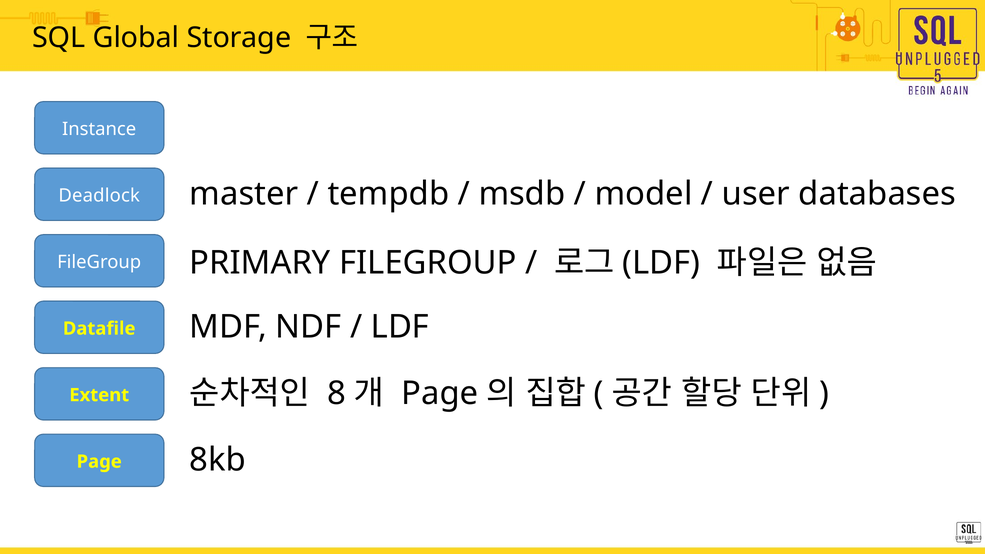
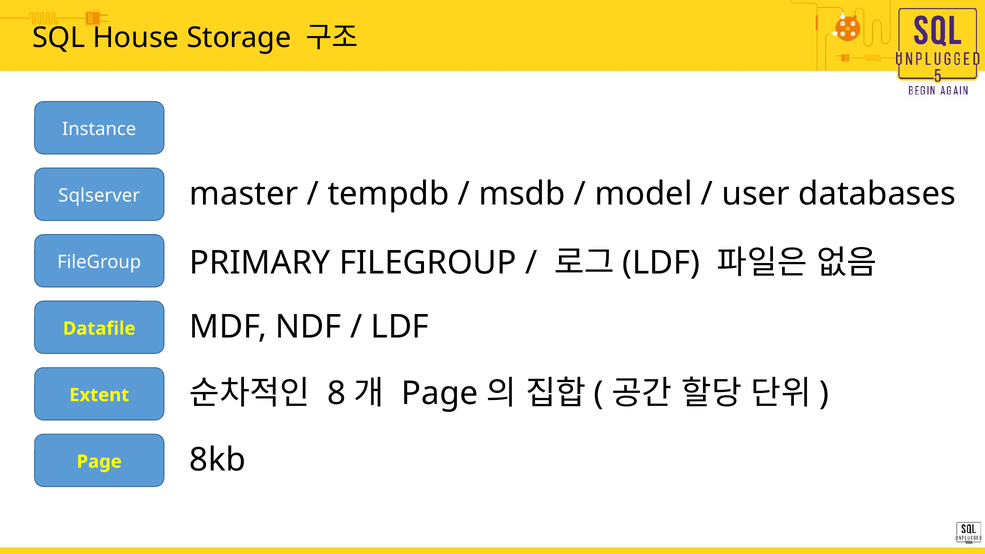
Global: Global -> House (136, 38)
Deadlock: Deadlock -> Sqlserver (99, 196)
